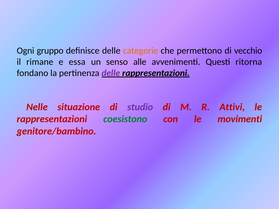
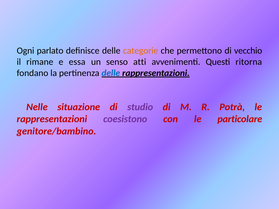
gruppo: gruppo -> parlato (50, 51)
alle: alle -> atti (140, 62)
delle colour: purple -> blue (111, 73)
Attivi: Attivi -> Potrà (232, 107)
coesistono colour: green -> purple (125, 119)
movimenti: movimenti -> particolare (240, 119)
